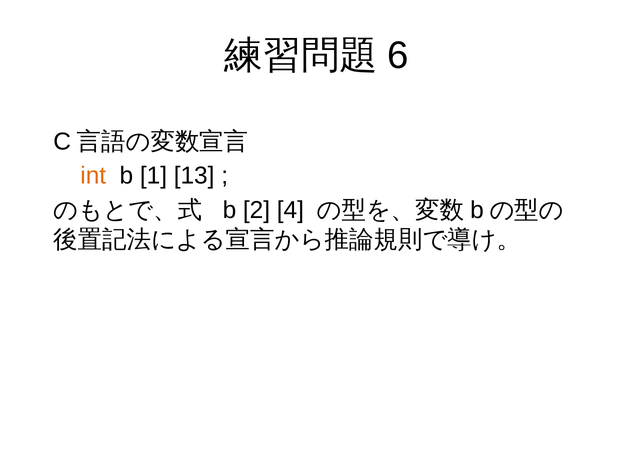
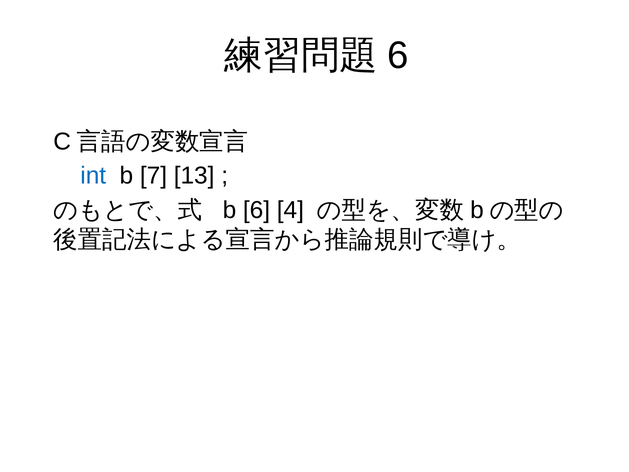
int colour: orange -> blue (93, 176)
1: 1 -> 7 (153, 176)
b 2: 2 -> 6 (256, 210)
